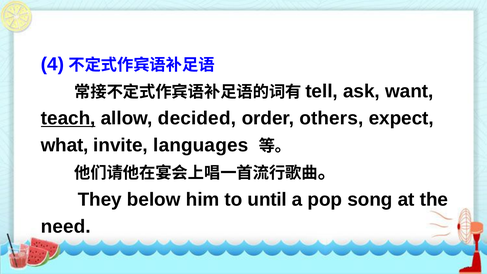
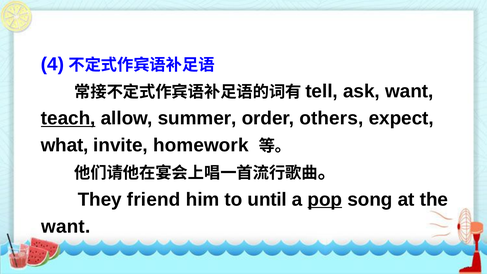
decided: decided -> summer (197, 118)
languages: languages -> homework (201, 145)
below: below -> friend (154, 199)
pop underline: none -> present (325, 199)
need: need -> want (66, 226)
